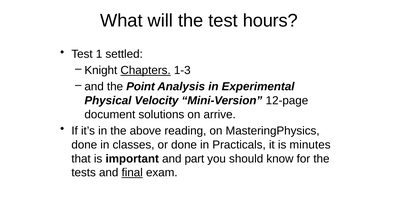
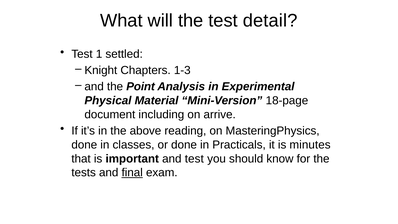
hours: hours -> detail (270, 21)
Chapters underline: present -> none (146, 70)
Velocity: Velocity -> Material (157, 101)
12-page: 12-page -> 18-page (287, 101)
solutions: solutions -> including (161, 114)
and part: part -> test (194, 159)
